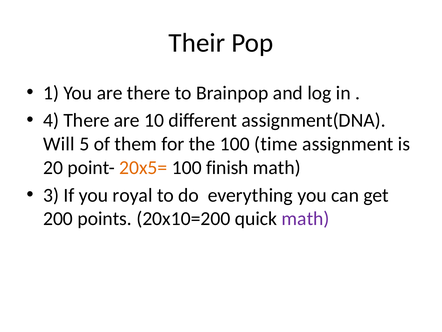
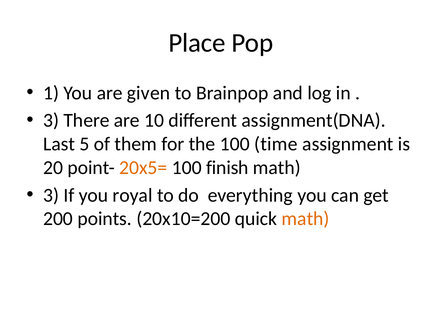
Their: Their -> Place (197, 43)
are there: there -> given (149, 93)
4: 4 -> 3 (51, 120)
Will: Will -> Last (59, 144)
math colour: purple -> orange (306, 218)
